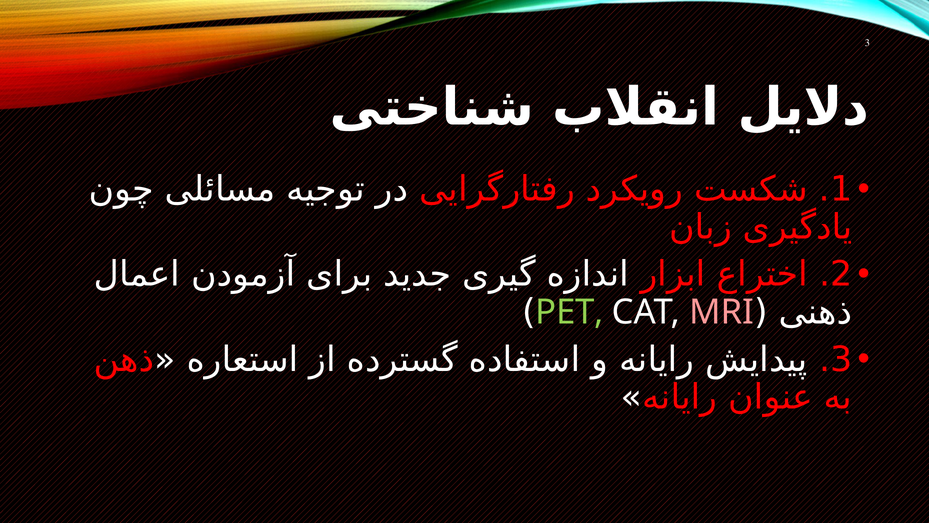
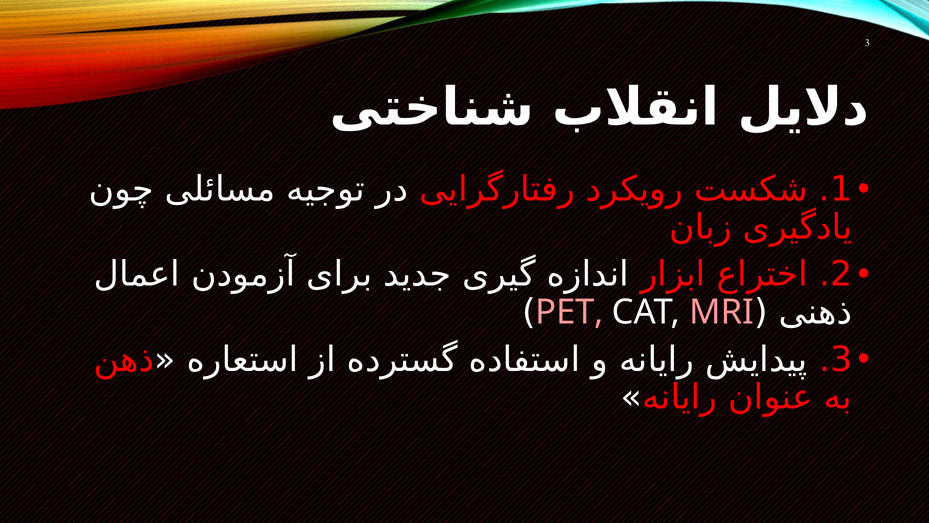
PET colour: light green -> pink (569, 312)
